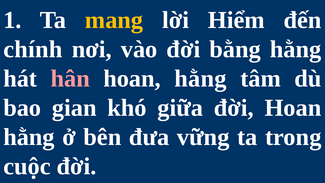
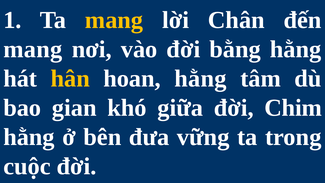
Hiểm: Hiểm -> Chân (236, 20)
chính: chính -> mang (33, 49)
hân colour: pink -> yellow (70, 78)
đời Hoan: Hoan -> Chim (293, 108)
